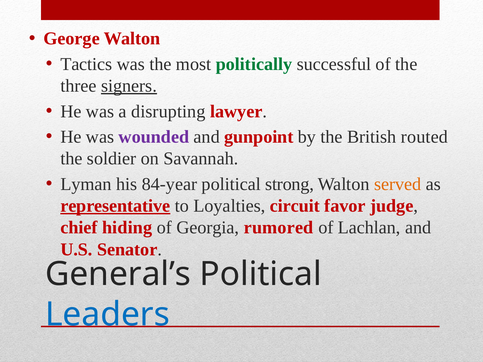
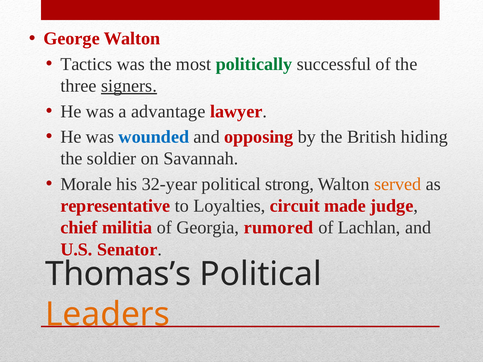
disrupting: disrupting -> advantage (168, 111)
wounded colour: purple -> blue (154, 137)
gunpoint: gunpoint -> opposing (259, 137)
routed: routed -> hiding (424, 137)
Lyman: Lyman -> Morale (86, 184)
84-year: 84-year -> 32-year (169, 184)
representative underline: present -> none (115, 206)
favor: favor -> made (345, 206)
hiding: hiding -> militia (127, 228)
General’s: General’s -> Thomas’s (118, 274)
Leaders colour: blue -> orange (107, 315)
